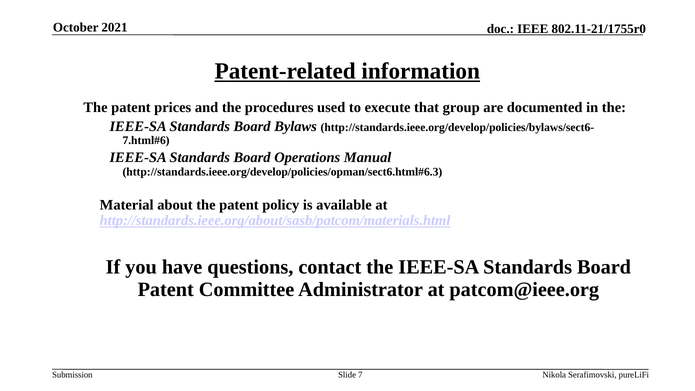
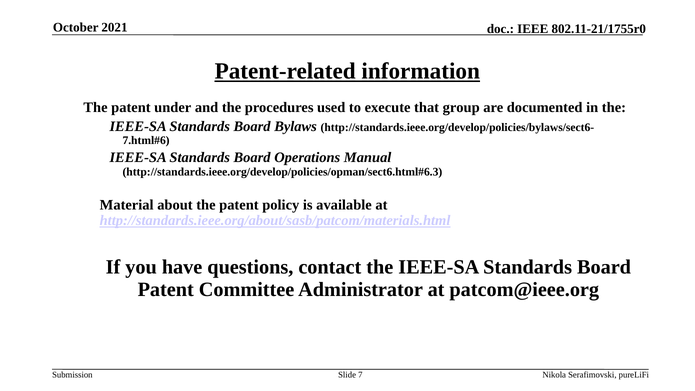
prices: prices -> under (173, 107)
